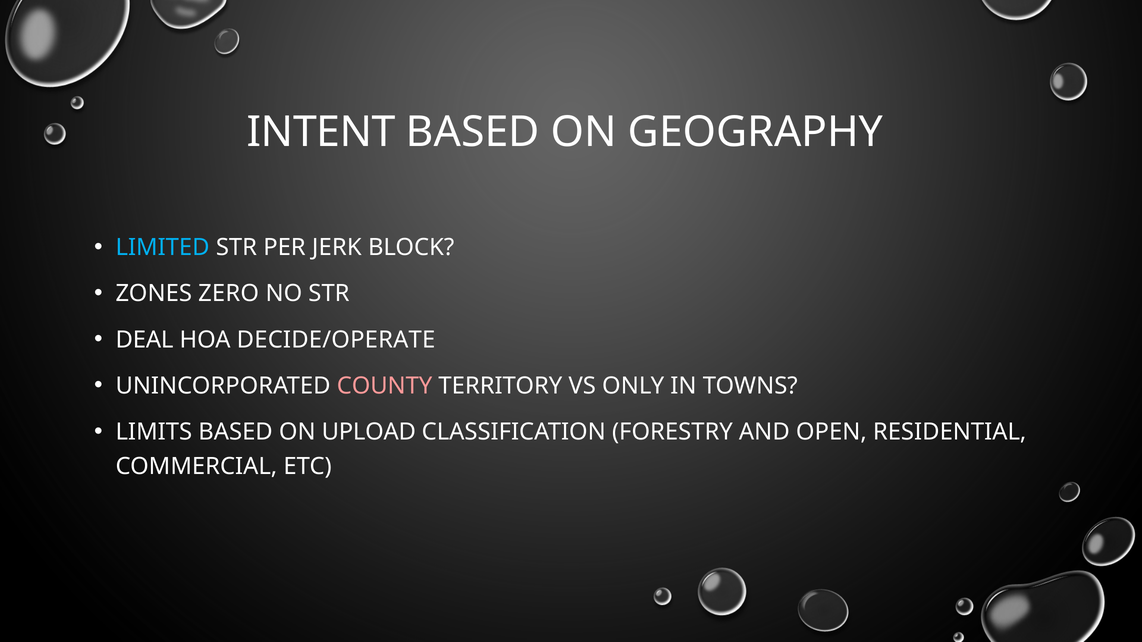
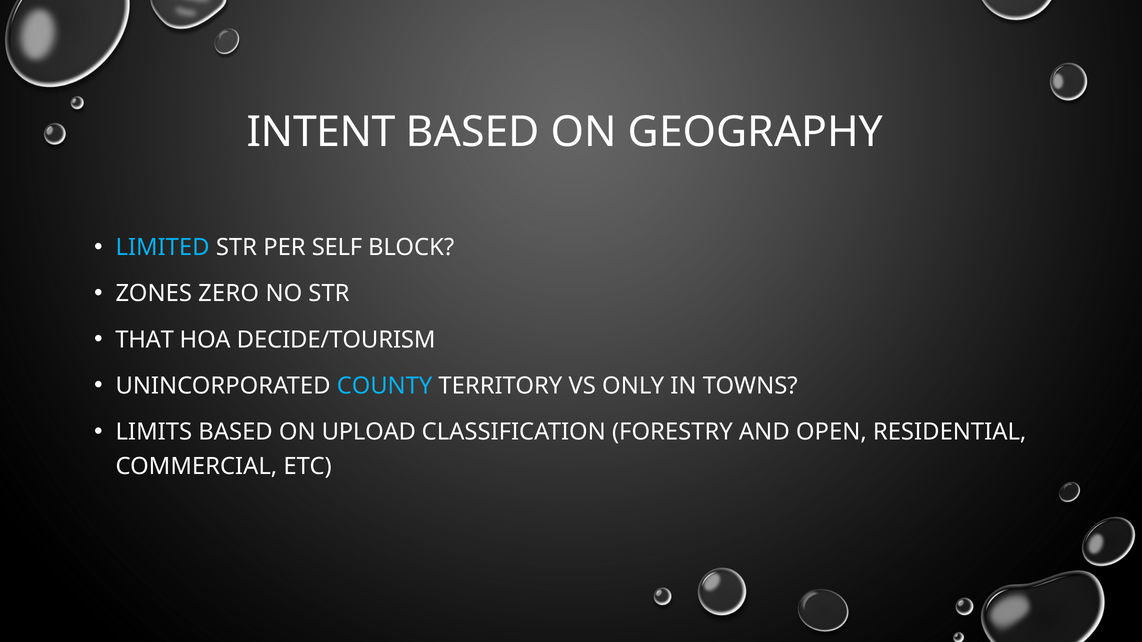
JERK: JERK -> SELF (337, 248)
DEAL: DEAL -> THAT (145, 340)
DECIDE/OPERATE: DECIDE/OPERATE -> DECIDE/TOURISM (336, 340)
COUNTY colour: pink -> light blue (385, 386)
